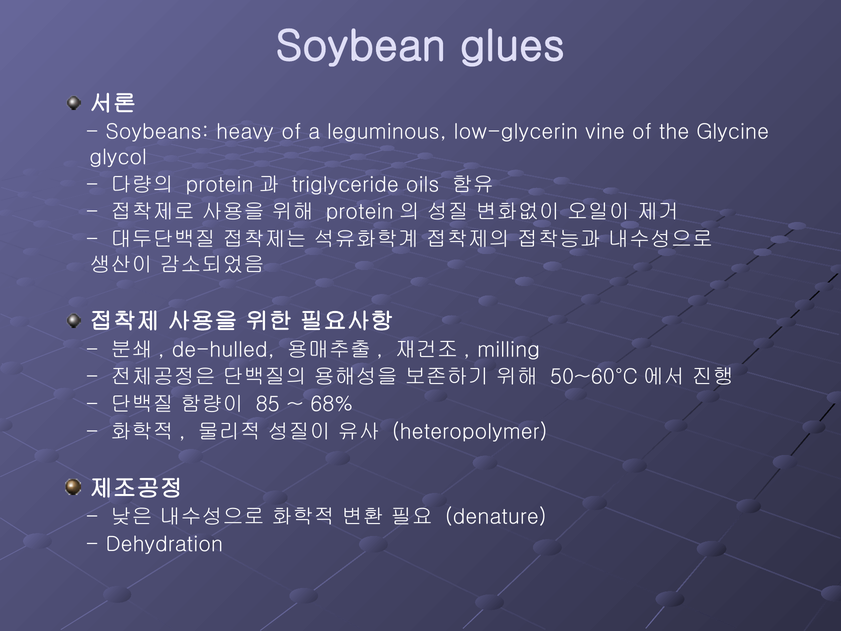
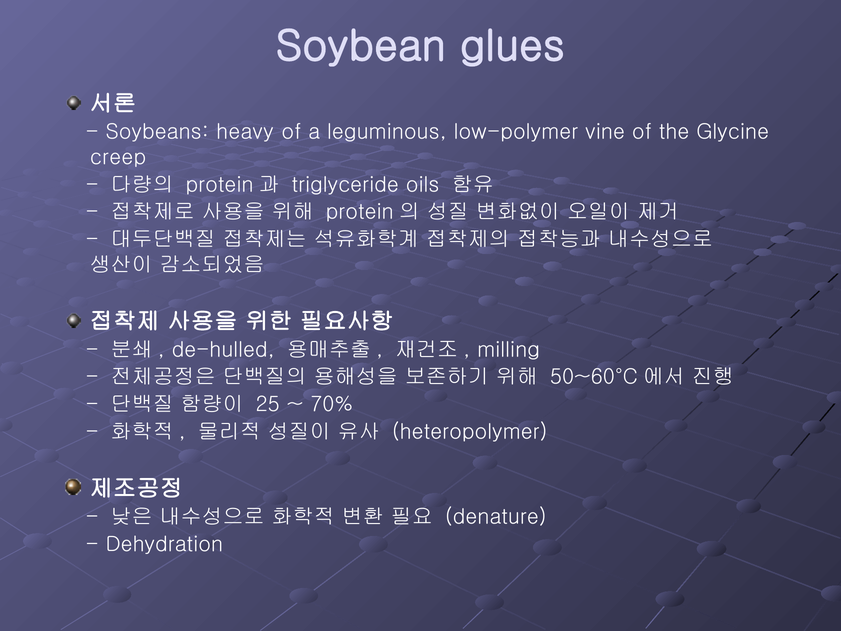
low-glycerin: low-glycerin -> low-polymer (516, 132)
glycol: glycol -> creep (118, 157)
85: 85 -> 25 (268, 404)
68%: 68% -> 70% (332, 404)
